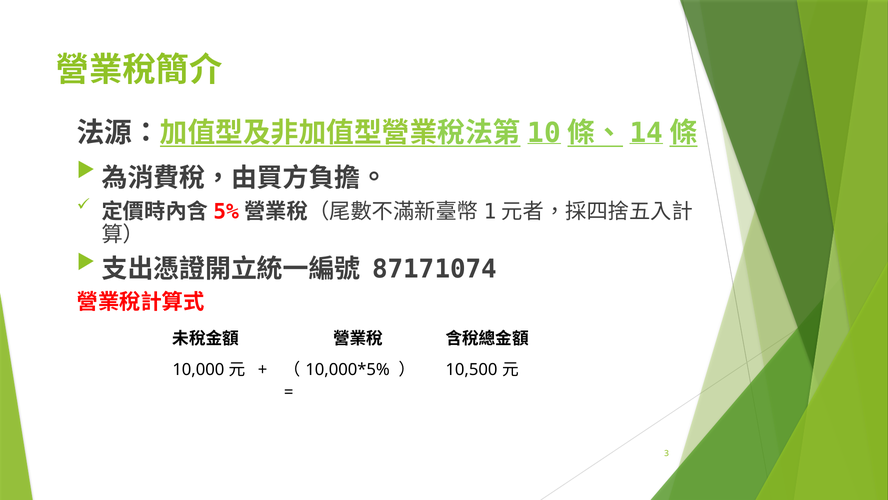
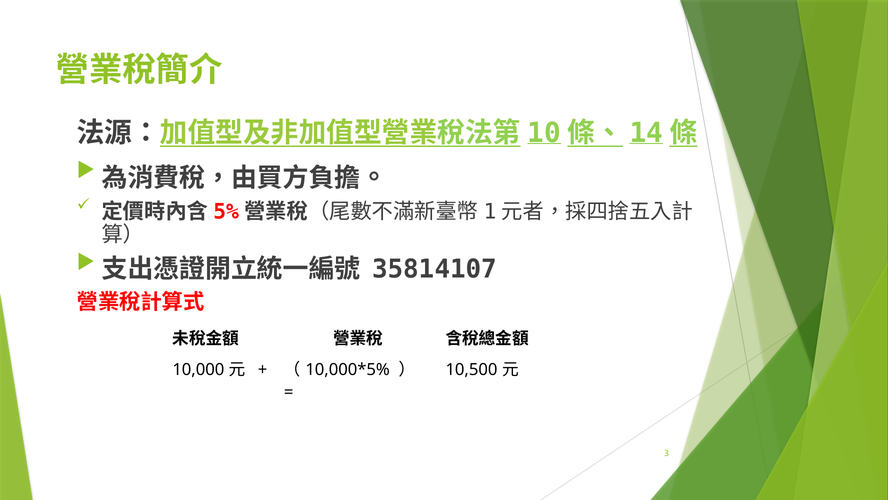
87171074: 87171074 -> 35814107 (435, 269)
